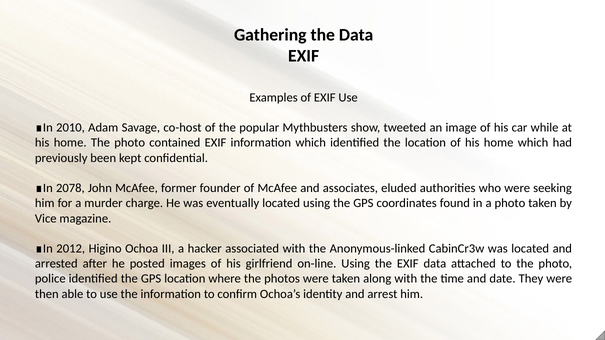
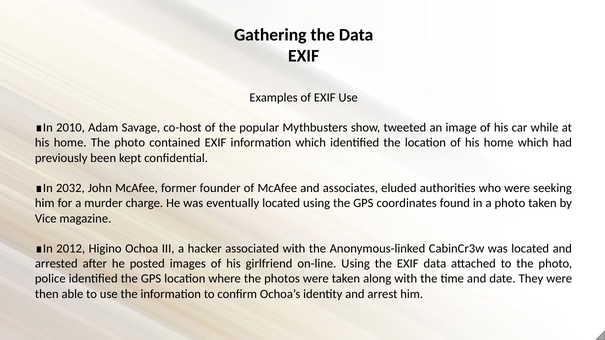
2078: 2078 -> 2032 (70, 188)
